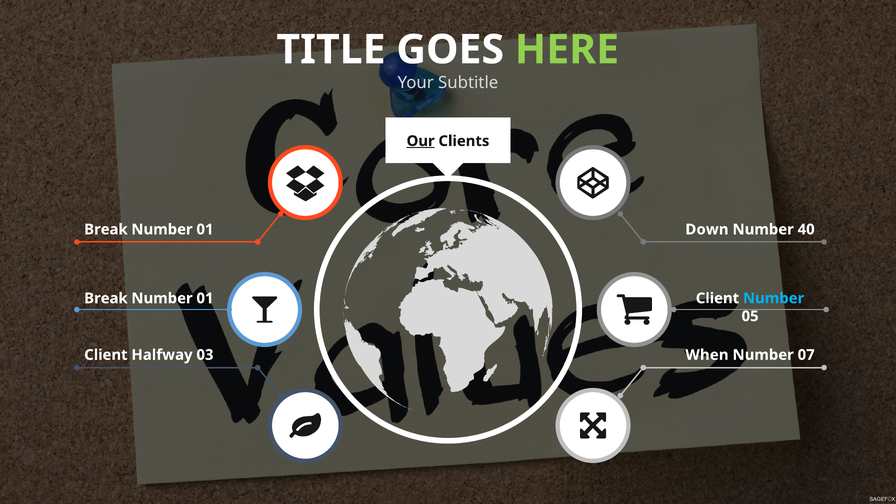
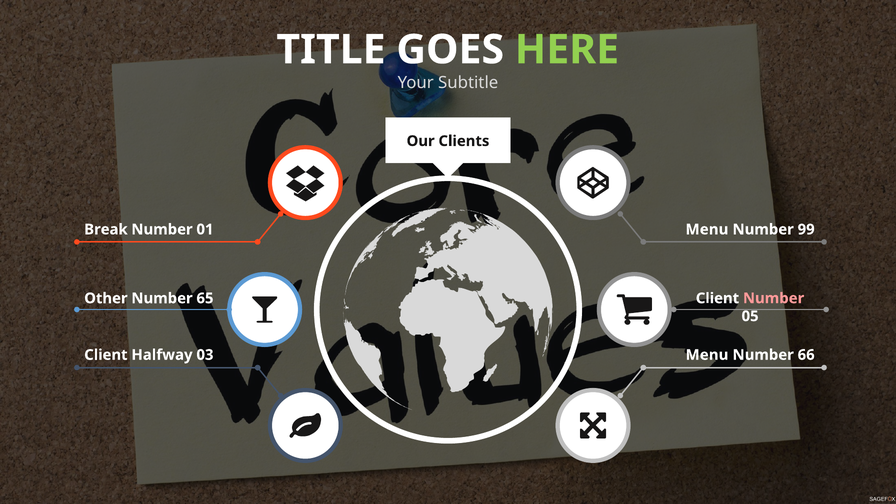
Our underline: present -> none (421, 141)
Down: Down -> Menu (707, 229)
40: 40 -> 99 (806, 229)
Number colour: light blue -> pink (774, 298)
Break: Break -> Other (106, 298)
01: 01 -> 65 (205, 298)
When: When -> Menu (707, 355)
07: 07 -> 66 (806, 355)
